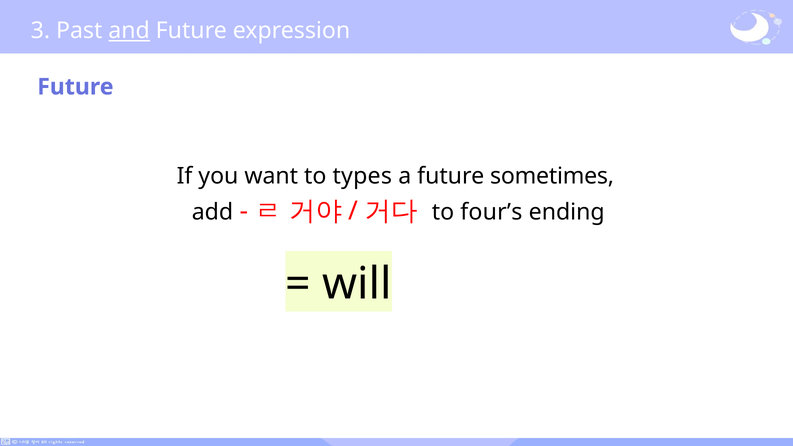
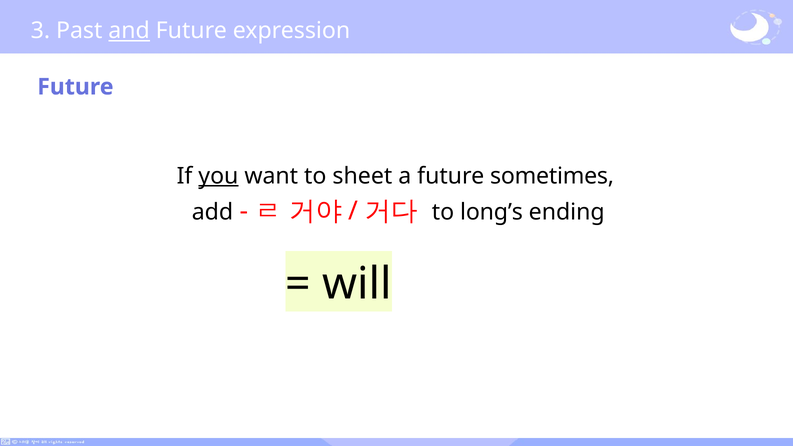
you underline: none -> present (218, 176)
types: types -> sheet (362, 176)
four’s: four’s -> long’s (491, 212)
